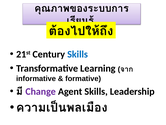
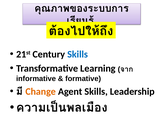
Change colour: purple -> orange (41, 91)
